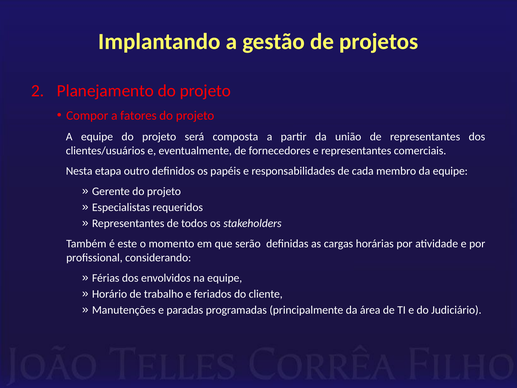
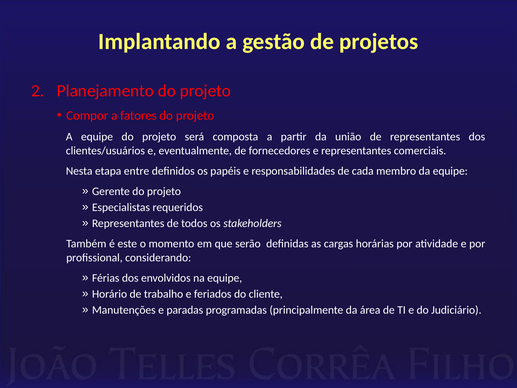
outro: outro -> entre (137, 171)
